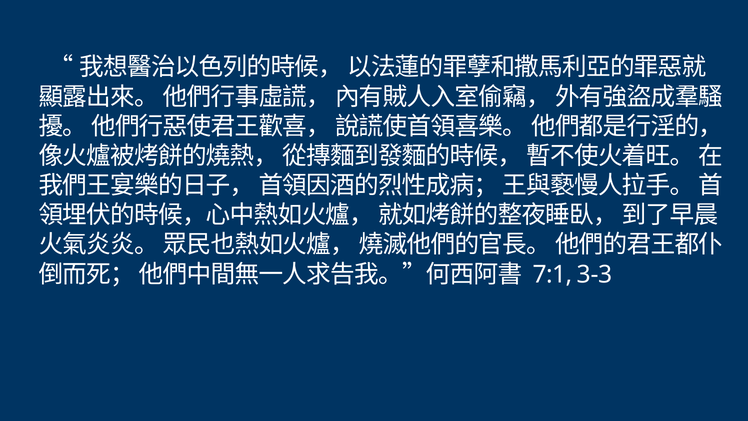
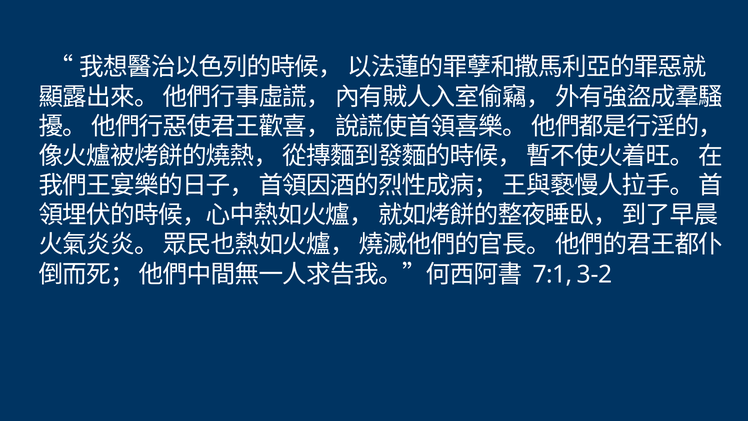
3-3: 3-3 -> 3-2 (595, 274)
